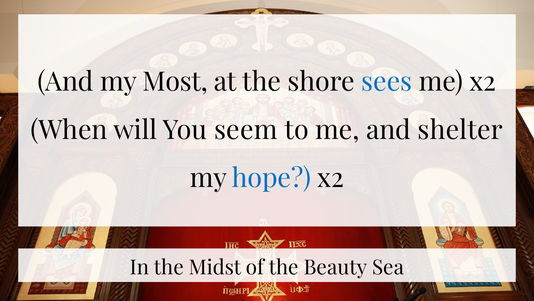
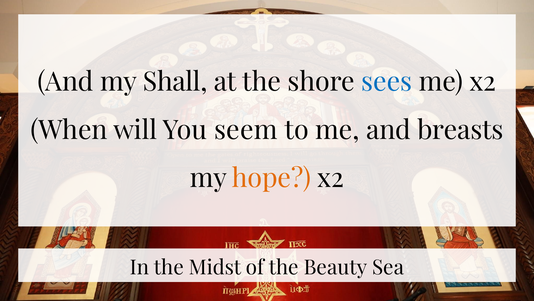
Most: Most -> Shall (175, 82)
shelter: shelter -> breasts (460, 130)
hope colour: blue -> orange (272, 178)
